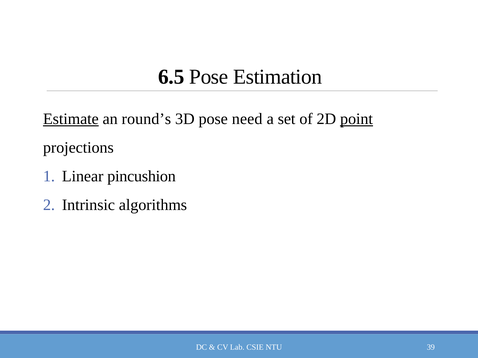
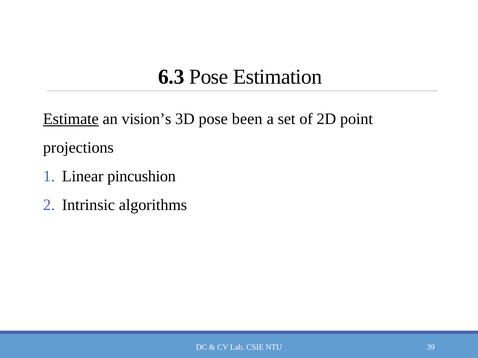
6.5: 6.5 -> 6.3 (171, 77)
round’s: round’s -> vision’s (146, 119)
need: need -> been (247, 119)
point underline: present -> none (356, 119)
